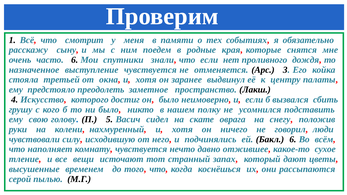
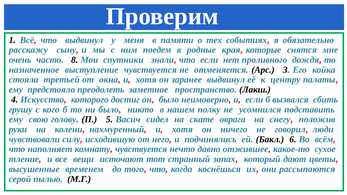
что смотрит: смотрит -> выдвинул (84, 40)
часто 6: 6 -> 8 (75, 60)
